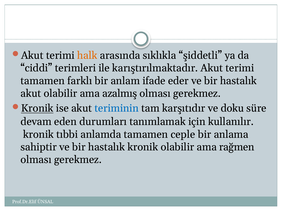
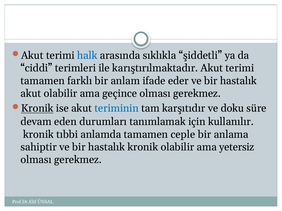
halk colour: orange -> blue (87, 56)
azalmış: azalmış -> geçince (120, 94)
rağmen: rağmen -> yetersiz (237, 147)
